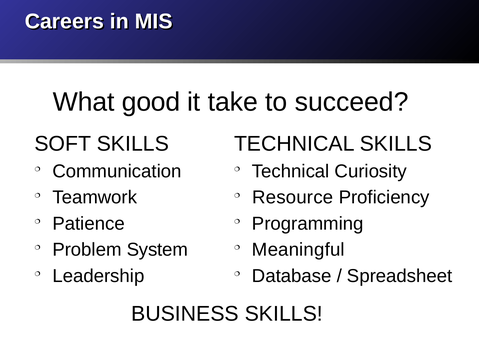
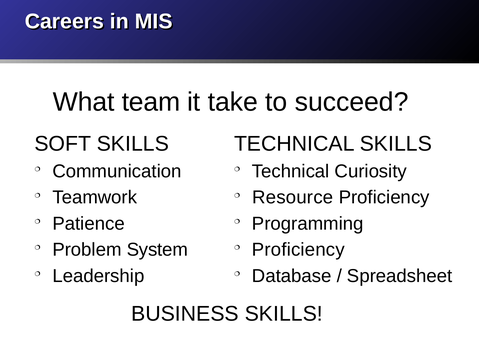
good: good -> team (151, 102)
Meaningful: Meaningful -> Proficiency (298, 249)
